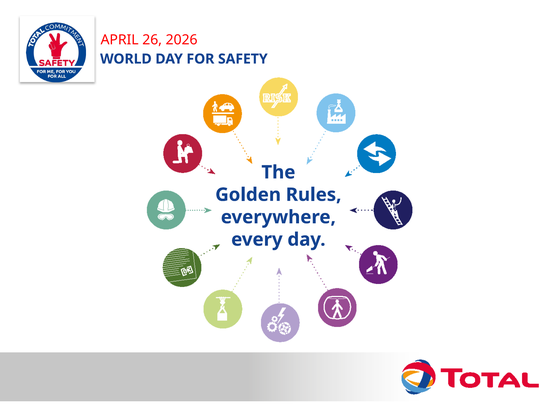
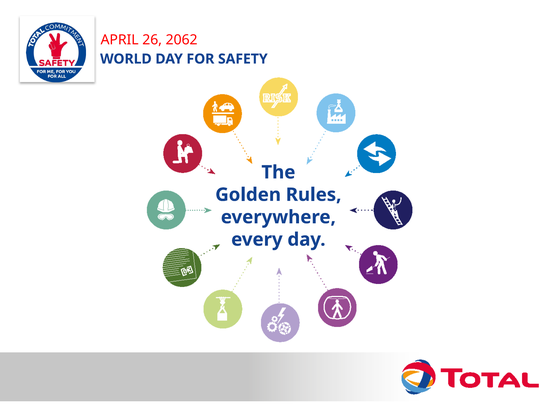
2026: 2026 -> 2062 (182, 40)
